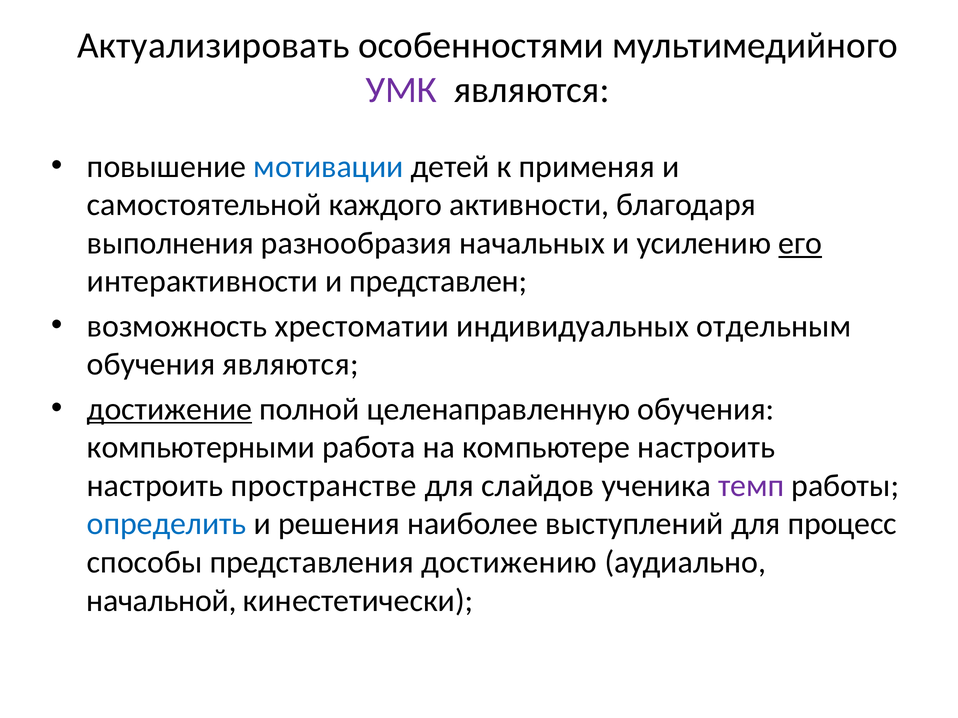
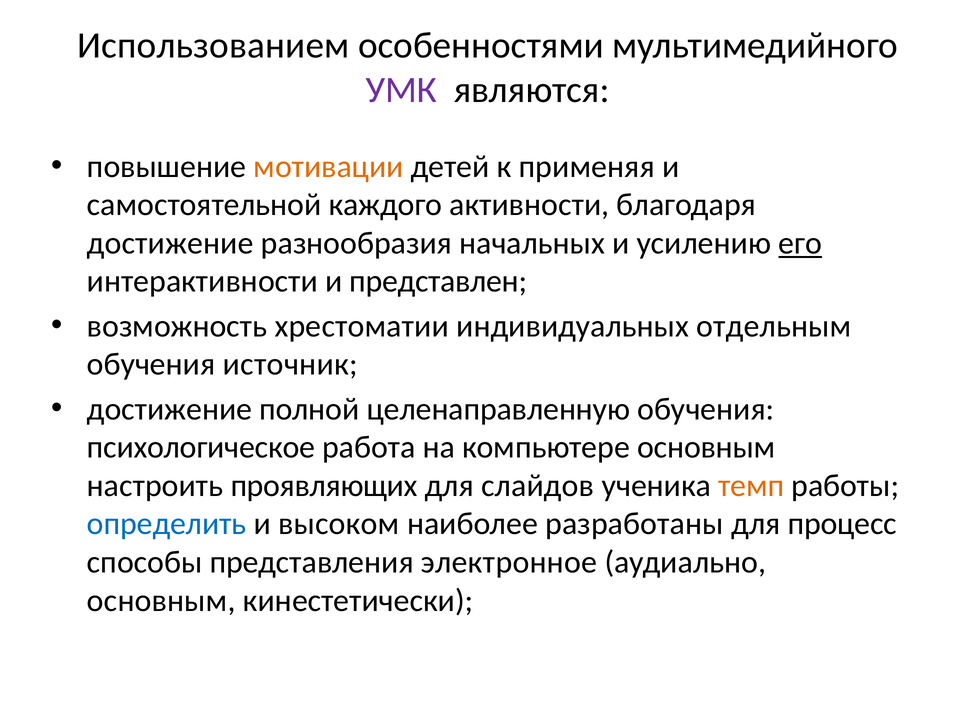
Актуализировать: Актуализировать -> Использованием (213, 45)
мотивации colour: blue -> orange (329, 167)
выполнения: выполнения -> достижение (170, 243)
обучения являются: являются -> источник (290, 365)
достижение underline: present -> none (170, 409)
компьютерными: компьютерными -> психологическое (201, 448)
компьютере настроить: настроить -> основным (706, 448)
пространстве: пространстве -> проявляющих (324, 486)
темп colour: purple -> orange (751, 486)
решения: решения -> высоком (339, 524)
выступлений: выступлений -> разработаны (634, 524)
достижению: достижению -> электронное (509, 563)
начальной: начальной -> основным (161, 601)
